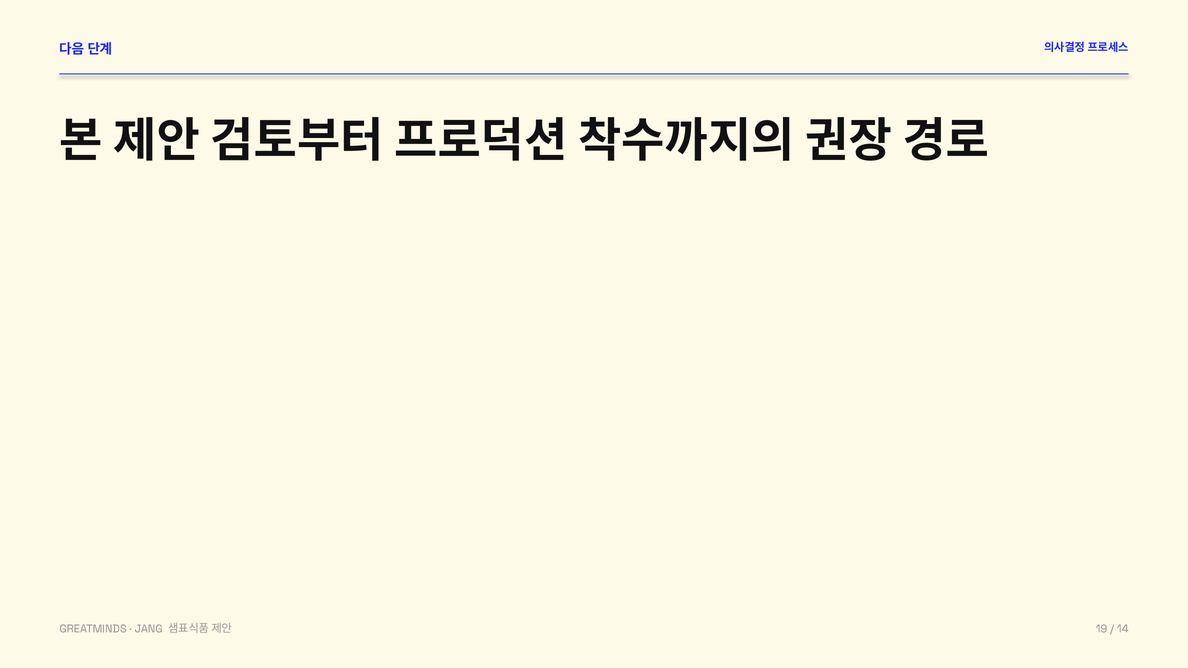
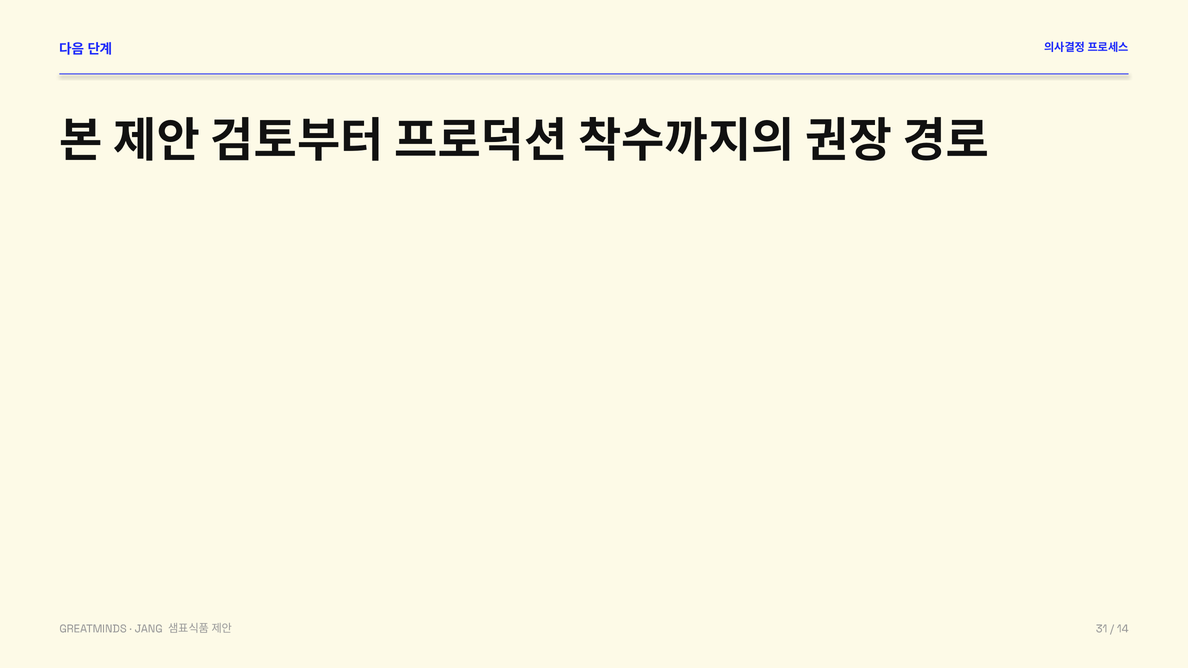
19: 19 -> 31 (1102, 629)
